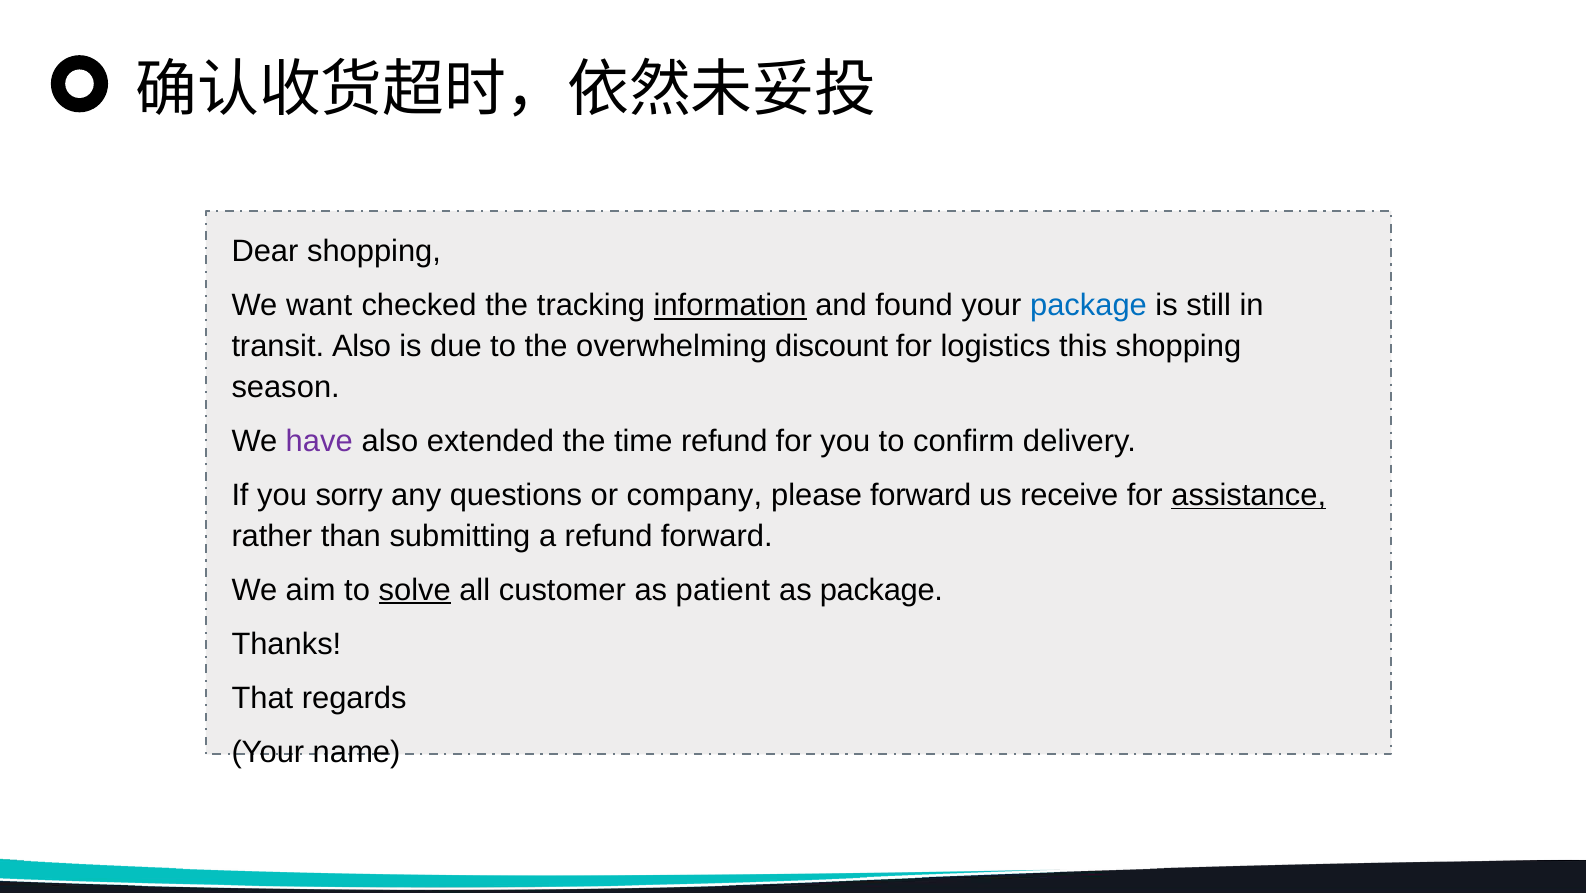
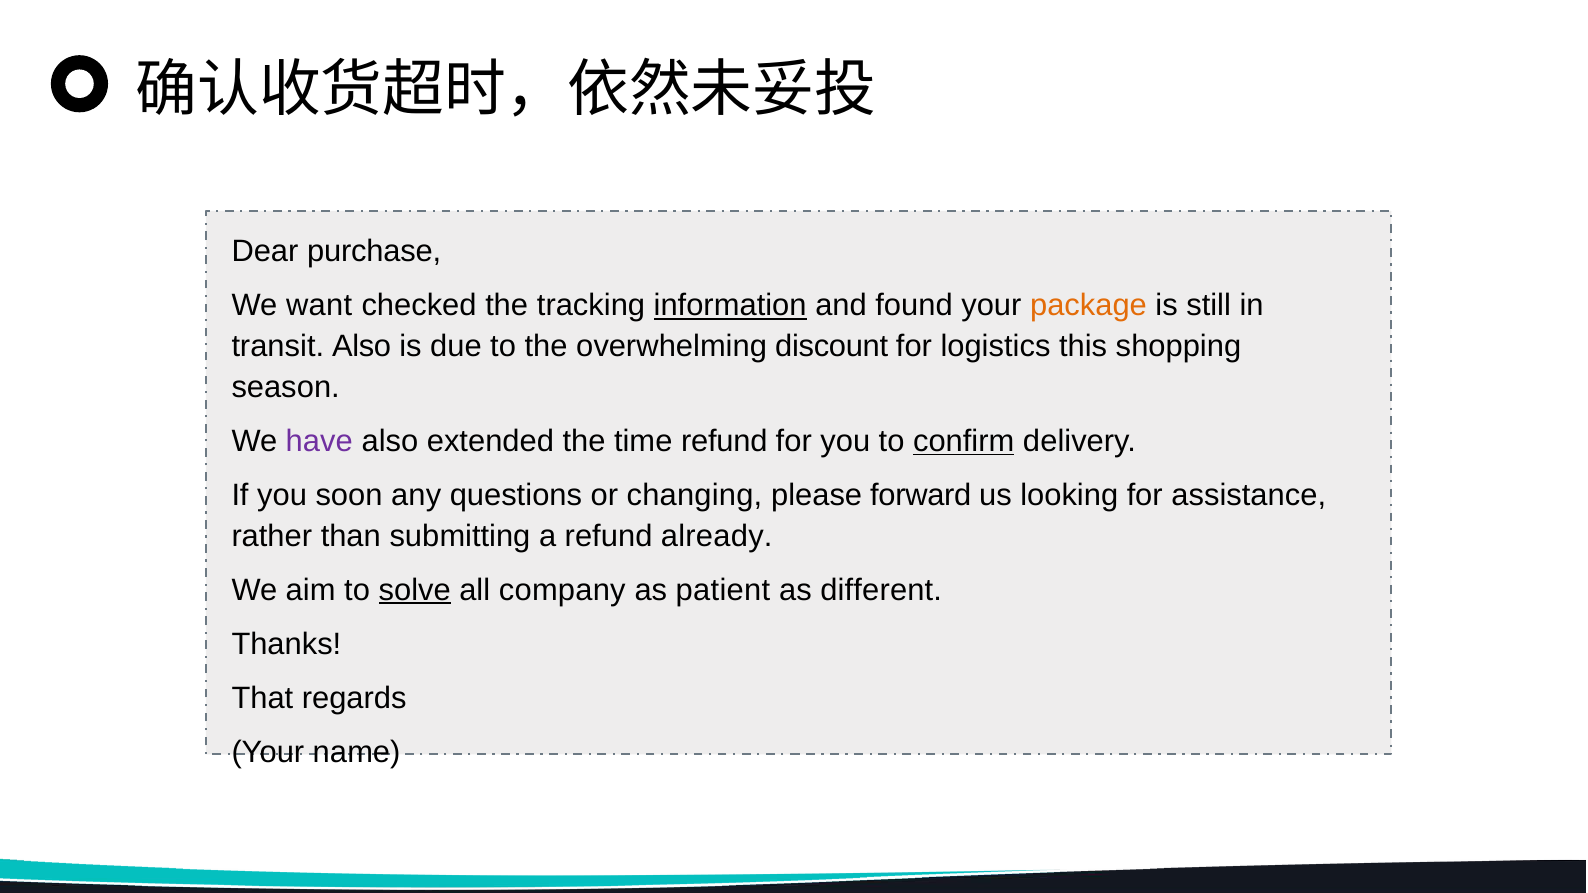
Dear shopping: shopping -> purchase (374, 252)
package colour: blue -> orange (1088, 306)
confirm underline: none -> present (964, 441)
sorry: sorry -> soon (349, 495)
company: company -> changing (694, 495)
receive: receive -> looking (1069, 495)
assistance underline: present -> none (1249, 495)
refund forward: forward -> already (717, 536)
customer: customer -> company (562, 590)
as package: package -> different (881, 590)
